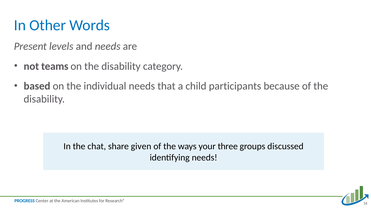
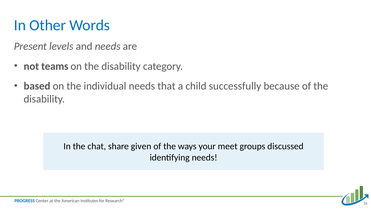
participants: participants -> successfully (235, 86)
three: three -> meet (228, 146)
